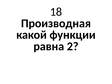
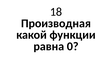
2: 2 -> 0 (73, 46)
